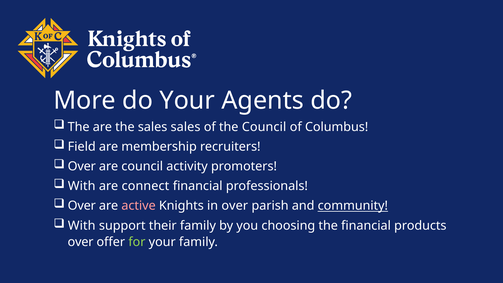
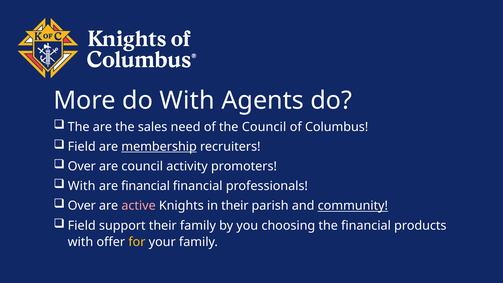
do Your: Your -> With (187, 100)
sales sales: sales -> need (186, 127)
membership underline: none -> present (159, 147)
are connect: connect -> financial (146, 186)
in over: over -> their (235, 206)
With: With -> Field (82, 226)
over: over -> with (80, 242)
for colour: light green -> yellow (137, 242)
